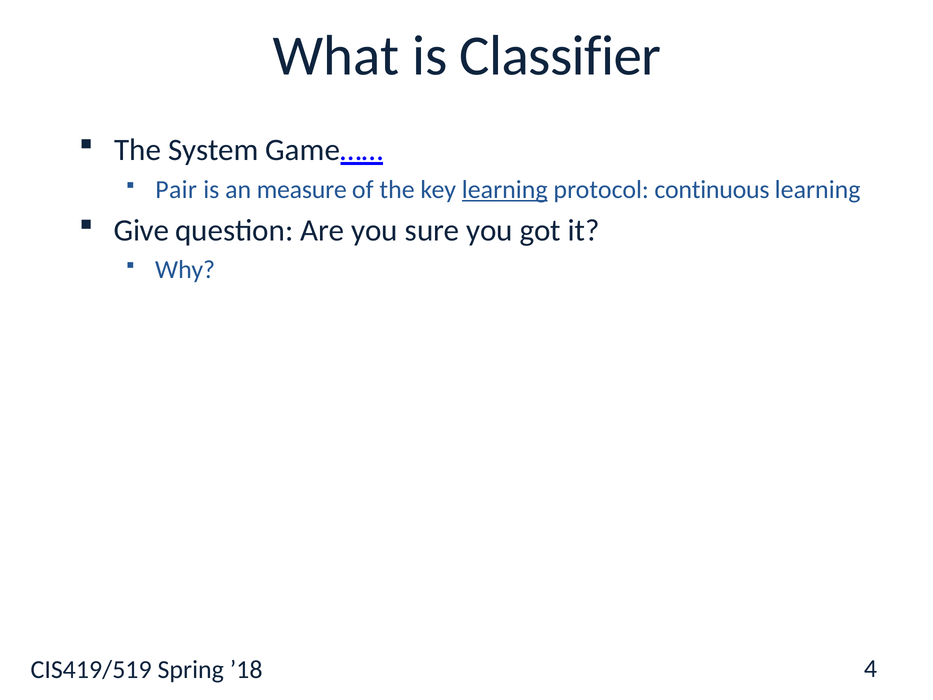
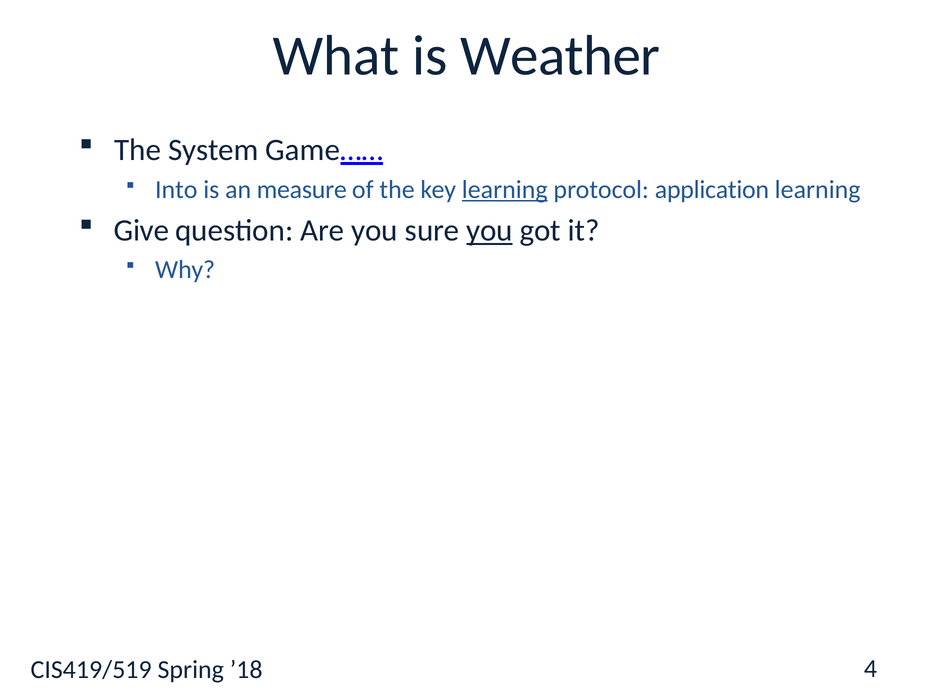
Classifier: Classifier -> Weather (560, 56)
Pair: Pair -> Into (176, 190)
continuous: continuous -> application (712, 190)
you underline: none -> present (490, 230)
